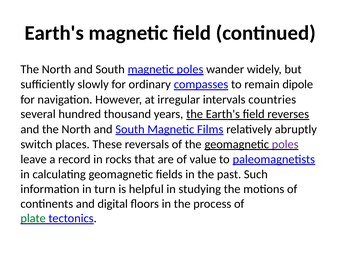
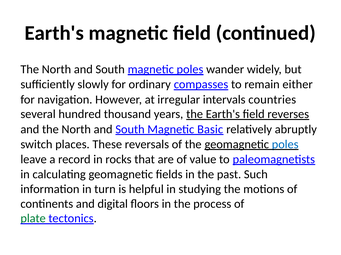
dipole: dipole -> either (298, 85)
Films: Films -> Basic (210, 130)
poles colour: purple -> blue (285, 145)
